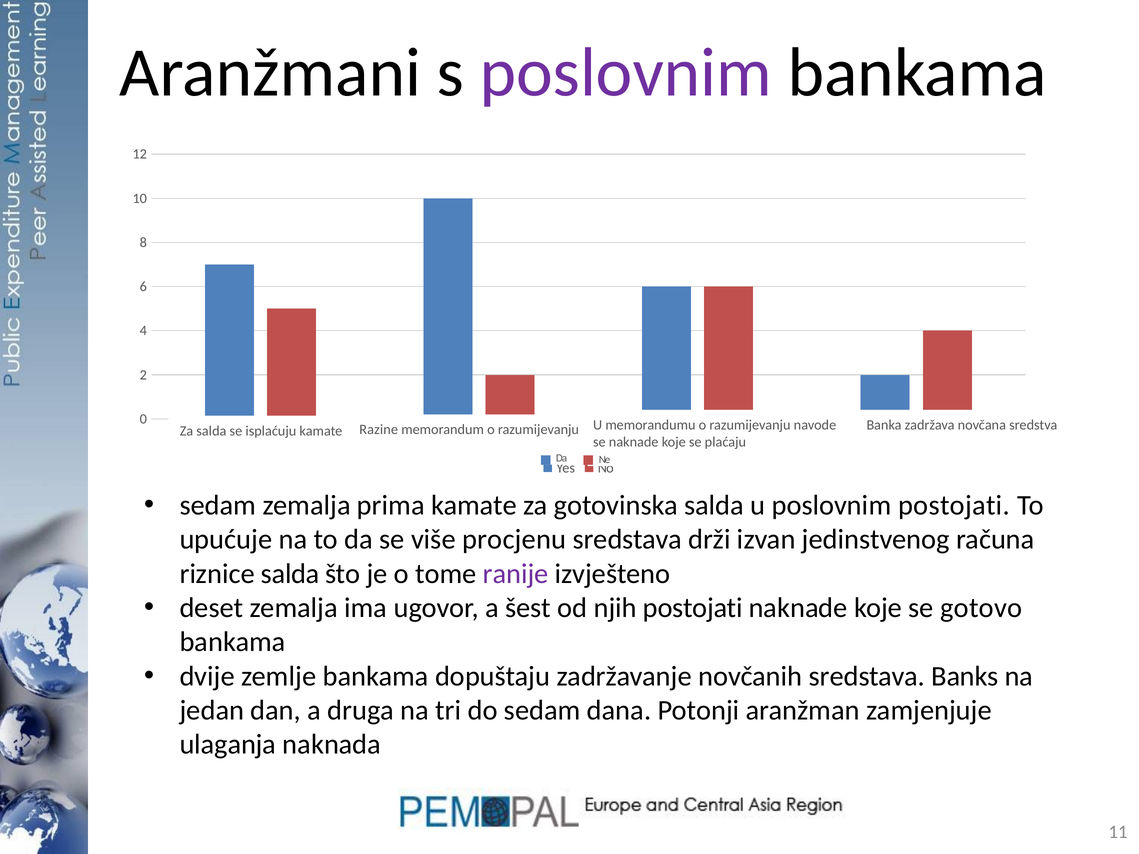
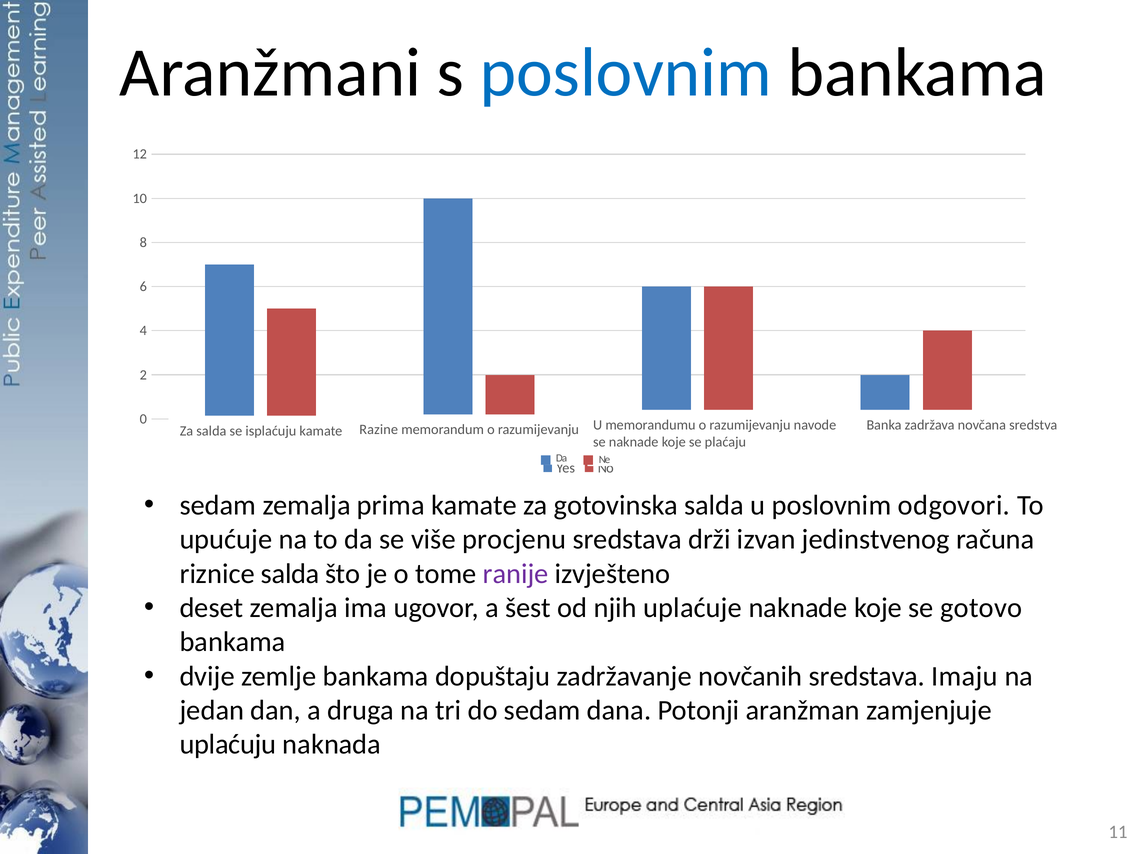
poslovnim colour: purple -> blue (626, 73)
poslovnim postojati: postojati -> odgovori (954, 506)
njih postojati: postojati -> uplaćuje (693, 608)
sredstava Banks: Banks -> Imaju (965, 676)
ulaganja: ulaganja -> uplaćuju (228, 745)
